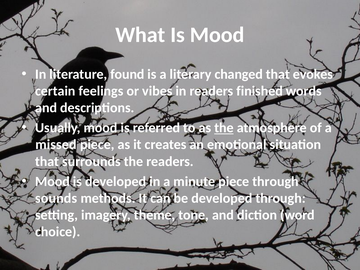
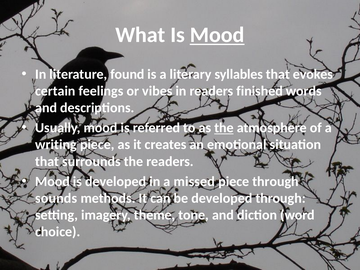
Mood underline: none -> present (217, 35)
changed: changed -> syllables (239, 74)
missed: missed -> writing (56, 145)
minute: minute -> missed (194, 181)
